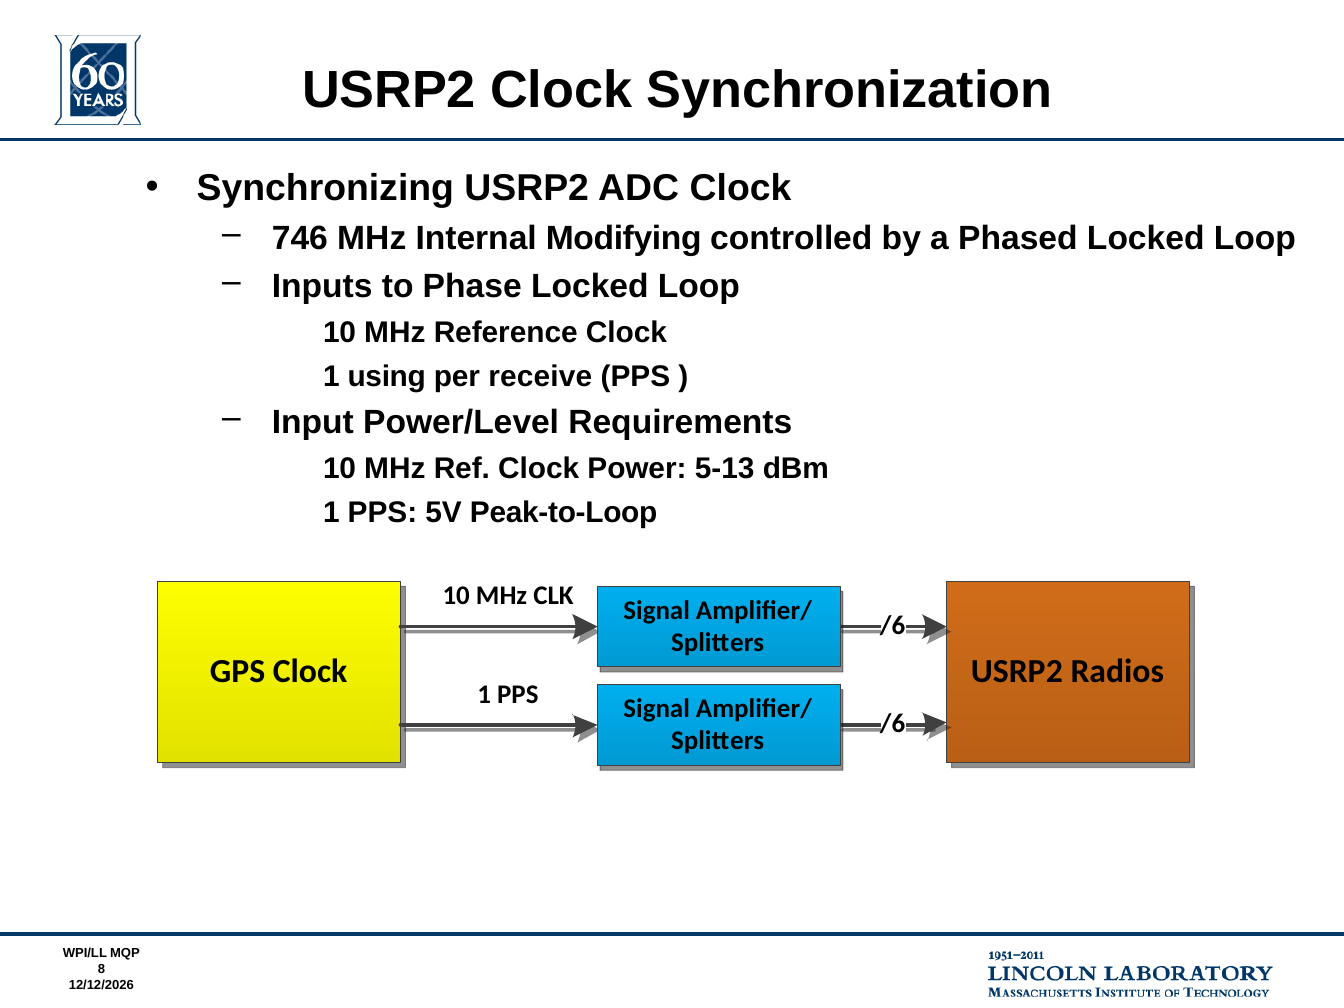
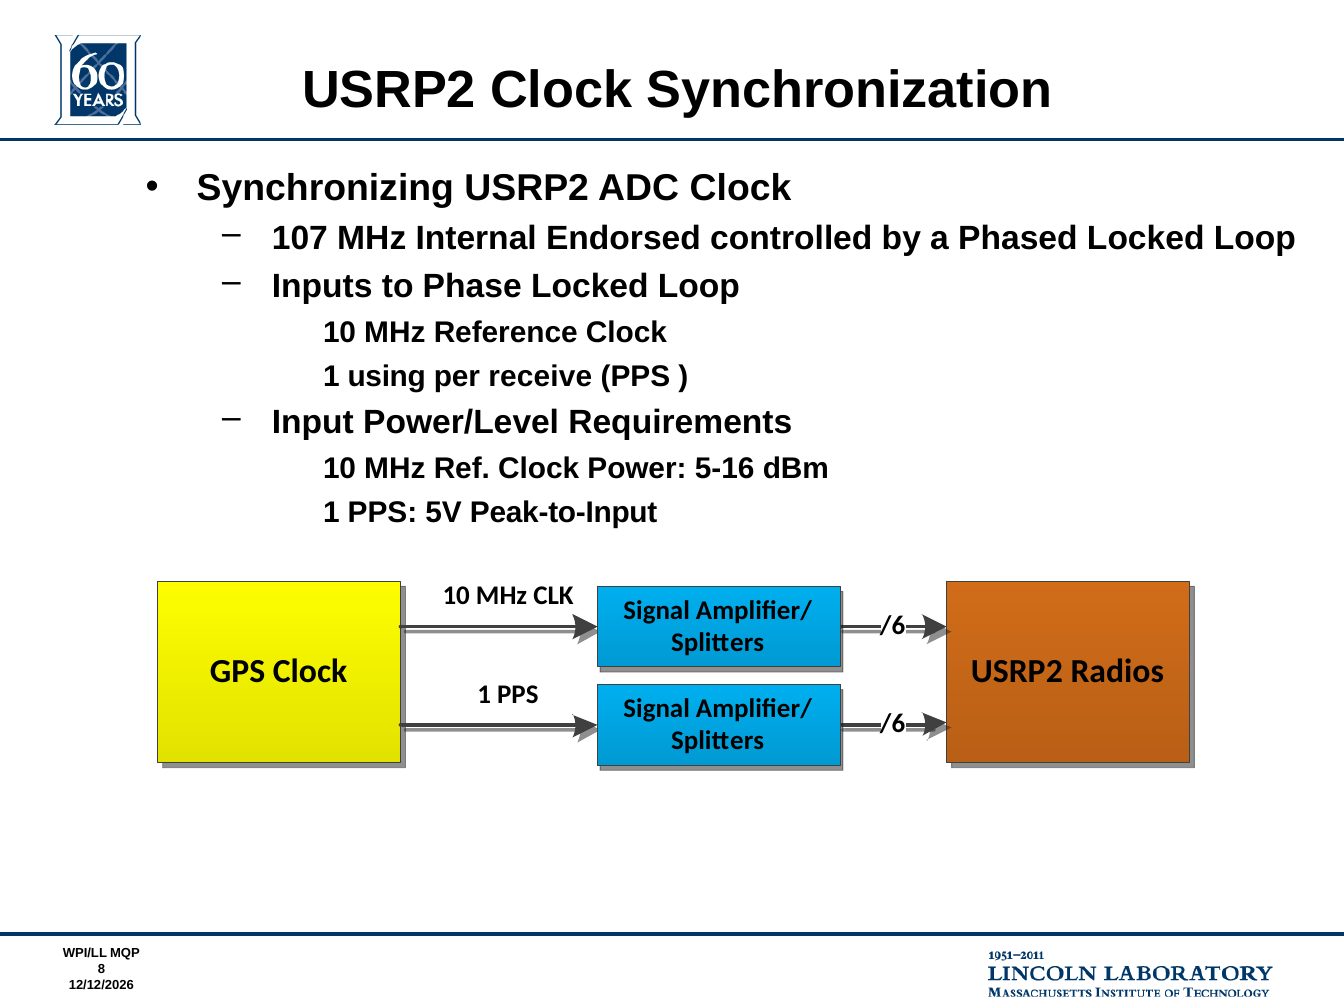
746: 746 -> 107 (300, 238)
Modifying: Modifying -> Endorsed (624, 238)
5-13: 5-13 -> 5-16 (725, 468)
Peak-to-Loop: Peak-to-Loop -> Peak-to-Input (564, 512)
